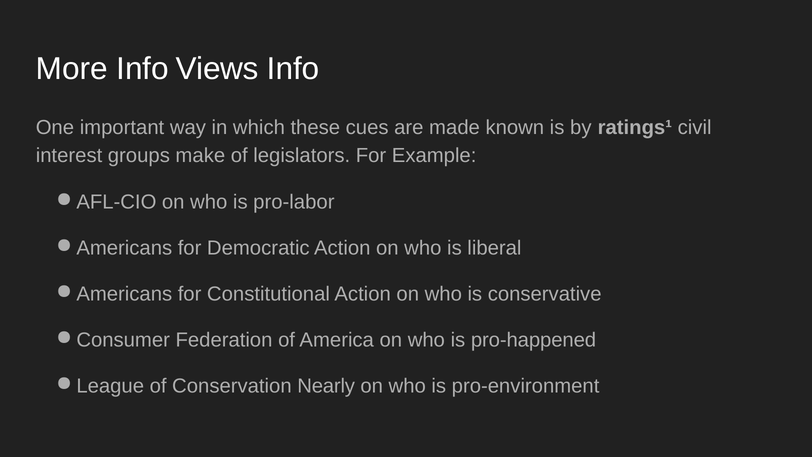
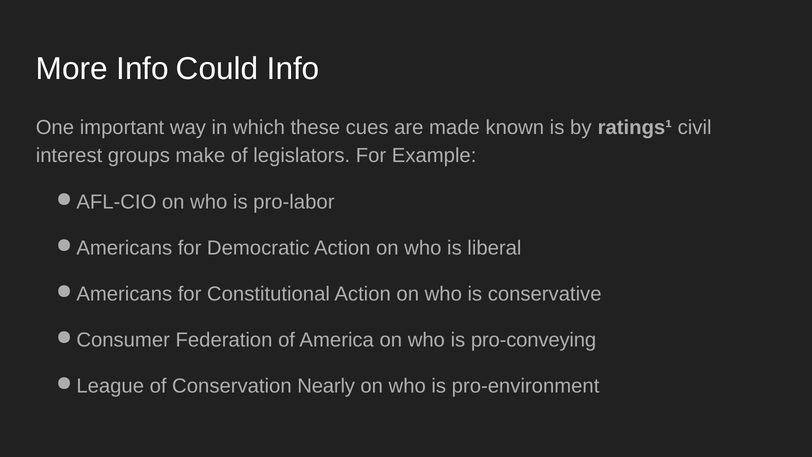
Views: Views -> Could (217, 69)
pro-happened: pro-happened -> pro-conveying (534, 340)
